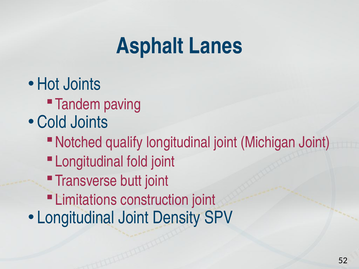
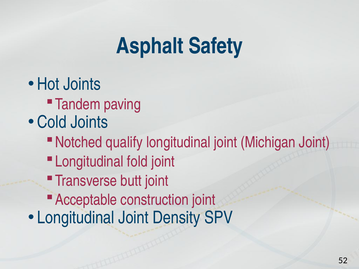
Lanes: Lanes -> Safety (216, 46)
Limitations: Limitations -> Acceptable (86, 200)
